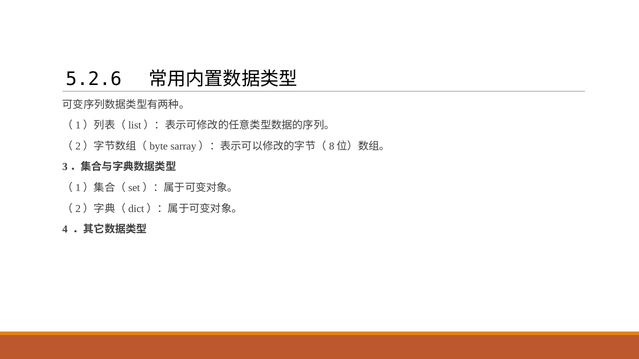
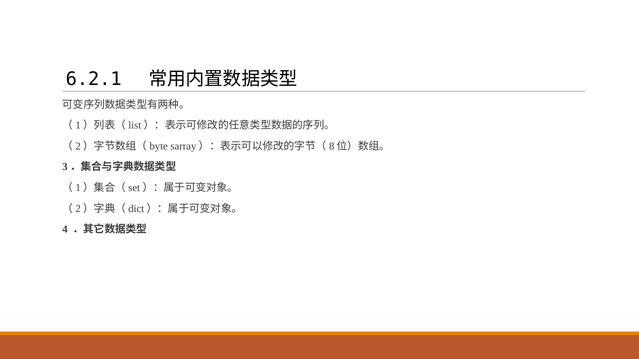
5.2.6: 5.2.6 -> 6.2.1 (94, 79)
